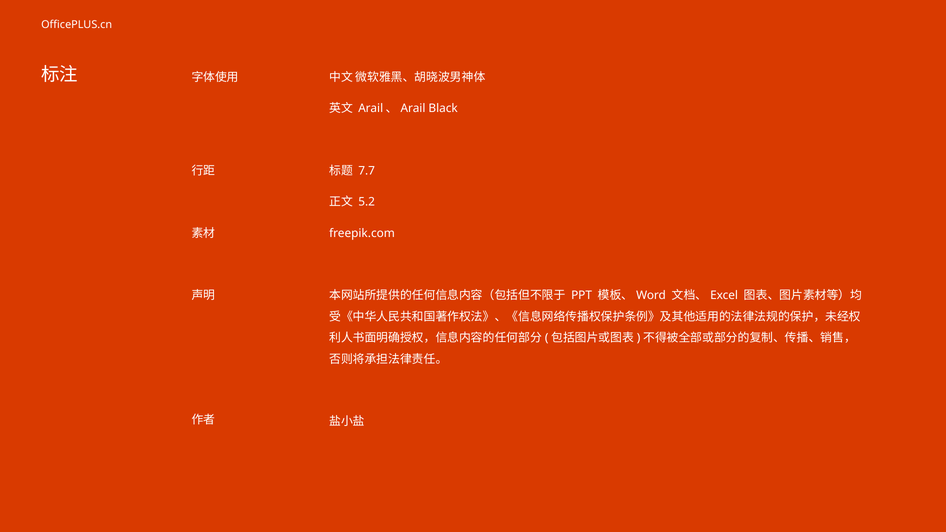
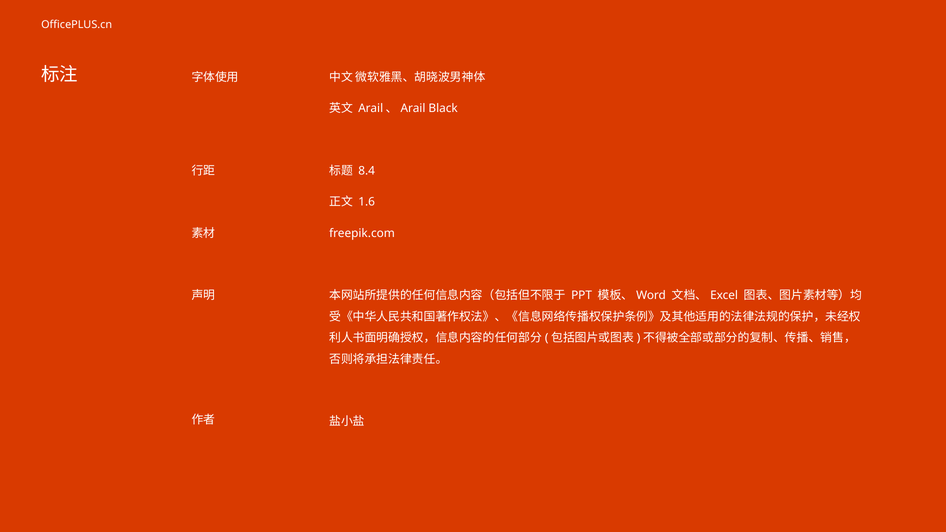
7.7: 7.7 -> 8.4 (367, 171)
5.2: 5.2 -> 1.6 (367, 202)
